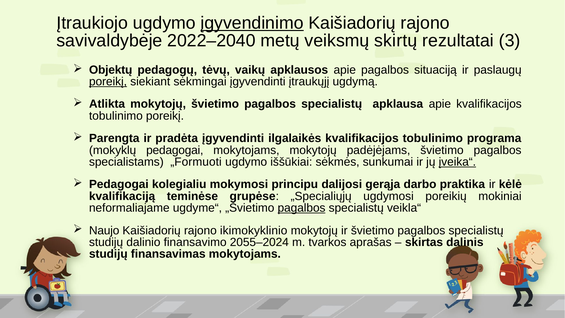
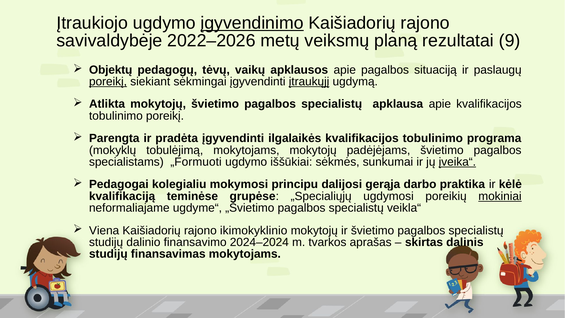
2022–2040: 2022–2040 -> 2022–2026 (211, 41)
skirtų: skirtų -> planą (396, 41)
3: 3 -> 9 (510, 41)
įtraukųjį underline: none -> present (309, 82)
mokyklų pedagogai: pedagogai -> tobulėjimą (175, 150)
mokiniai underline: none -> present (500, 196)
pagalbos underline: present -> none (302, 208)
Naujo: Naujo -> Viena (104, 230)
2055–2024: 2055–2024 -> 2024–2024 (259, 242)
